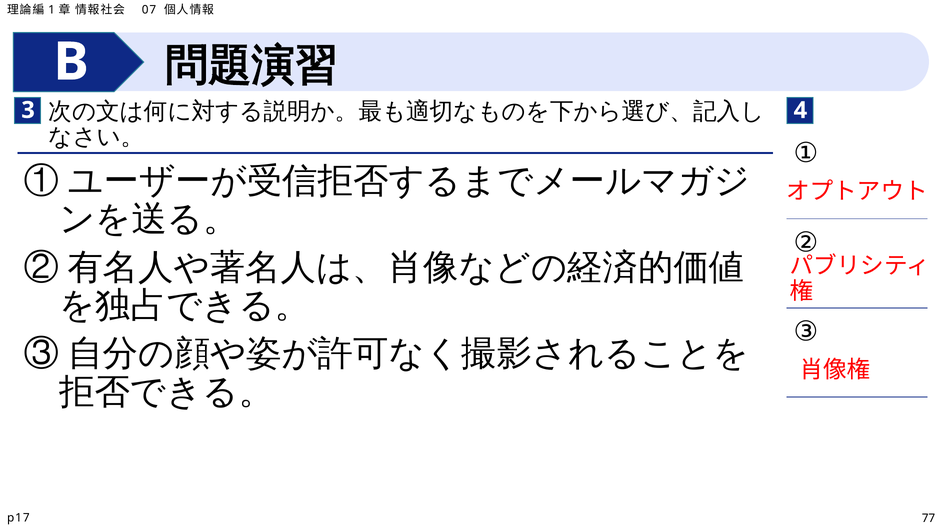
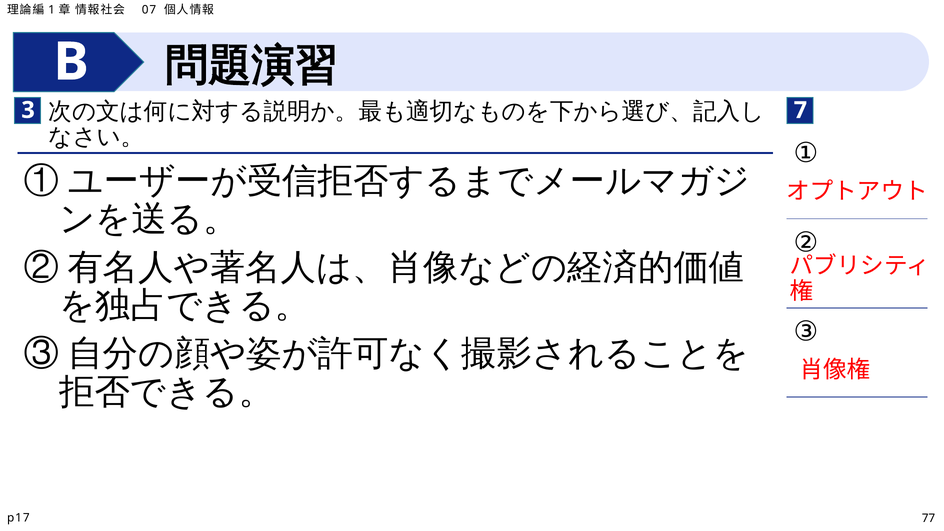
4: 4 -> 7 (800, 110)
